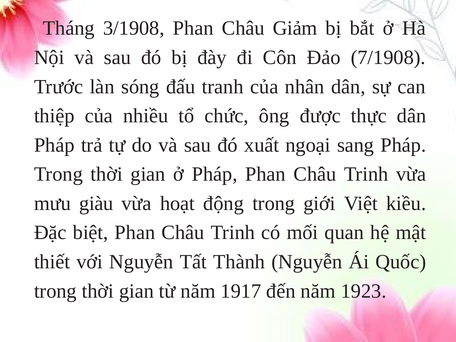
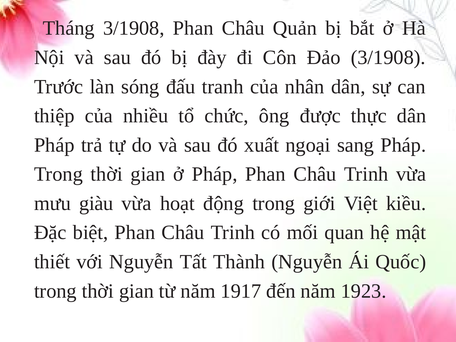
Giảm: Giảm -> Quản (295, 28)
Đảo 7/1908: 7/1908 -> 3/1908 (388, 57)
